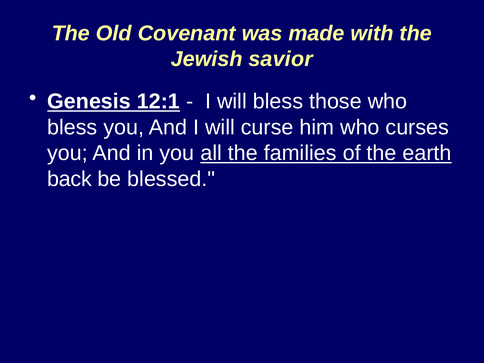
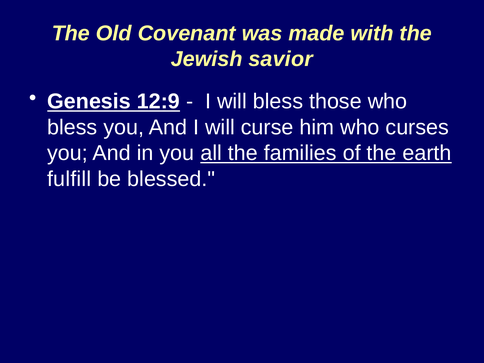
12:1: 12:1 -> 12:9 (158, 102)
back: back -> fulfill (69, 179)
